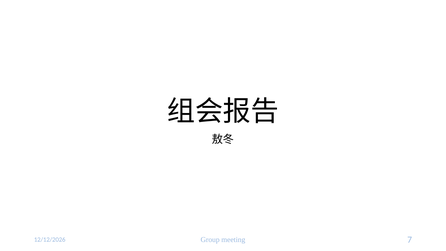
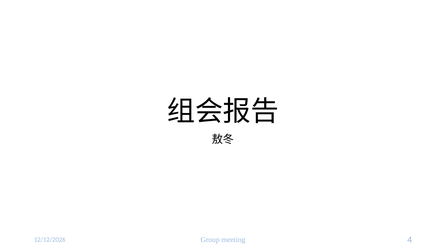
7: 7 -> 4 (410, 240)
